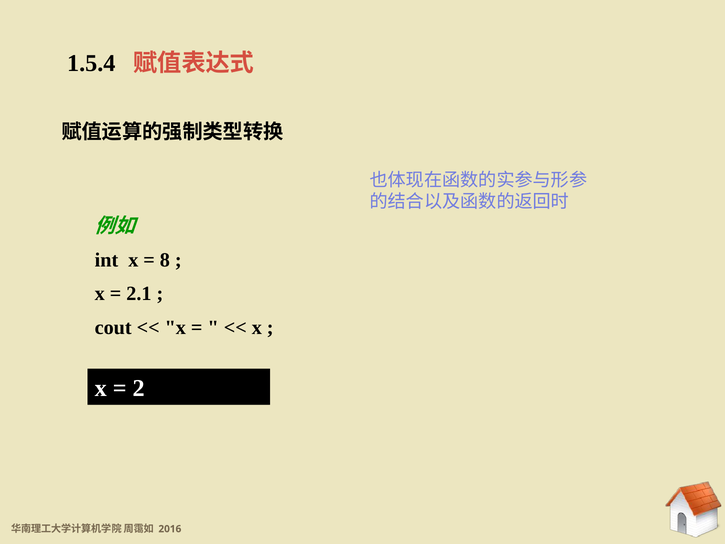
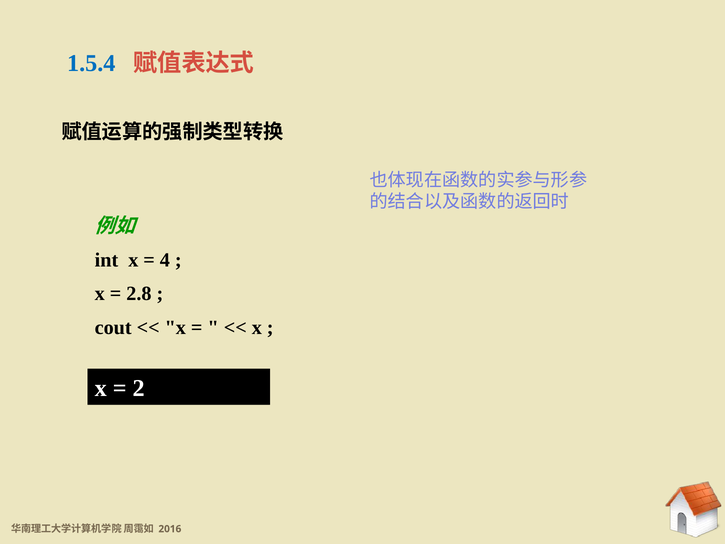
1.5.4 colour: black -> blue (91, 63)
8: 8 -> 4 (165, 260)
2.1: 2.1 -> 2.8 (139, 294)
